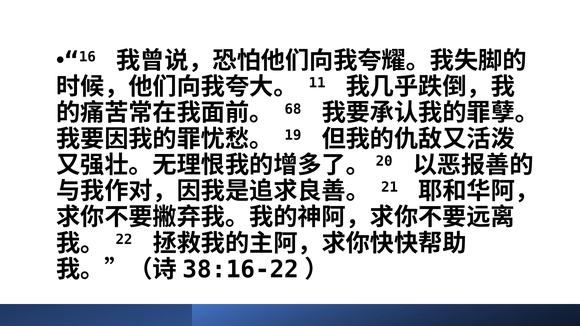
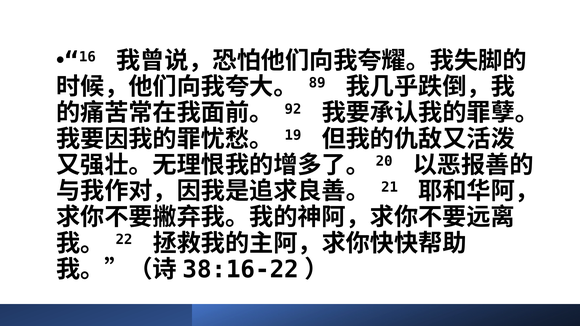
11: 11 -> 89 (317, 83)
68: 68 -> 92 (293, 109)
